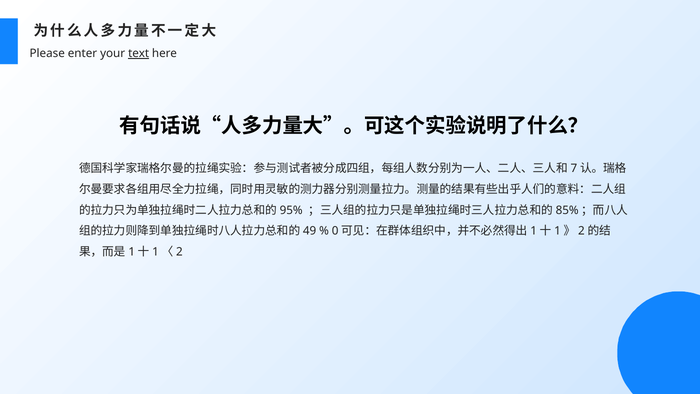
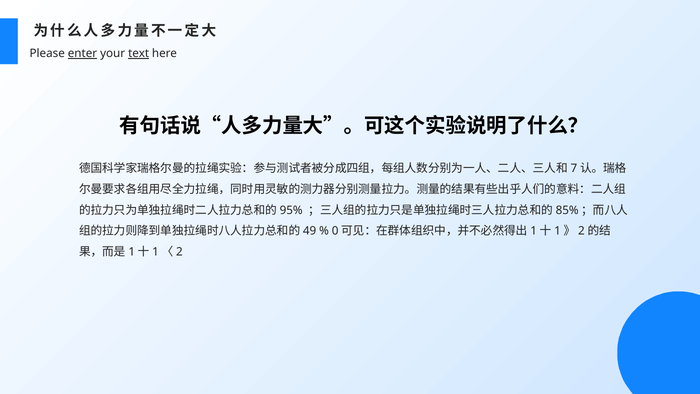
enter underline: none -> present (82, 53)
